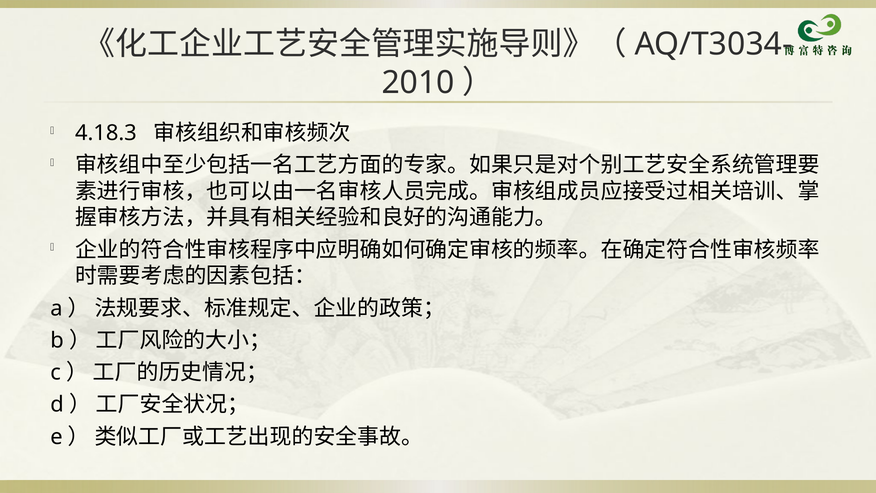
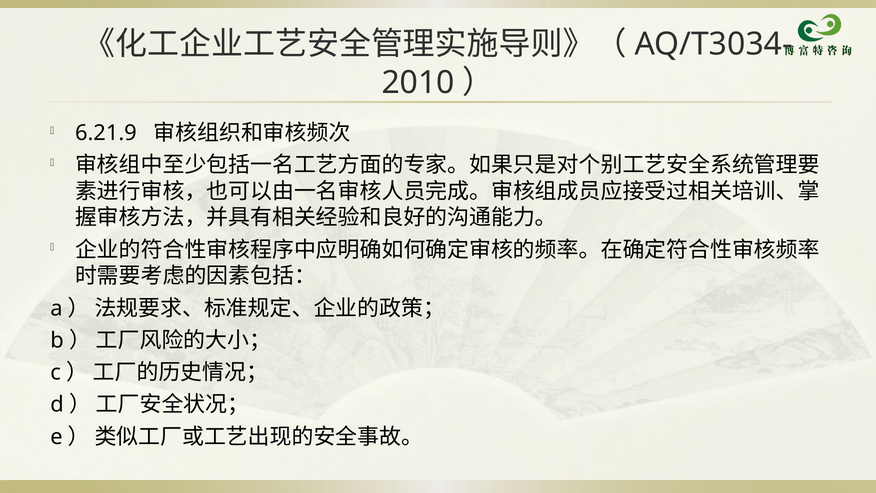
4.18.3: 4.18.3 -> 6.21.9 (106, 133)
